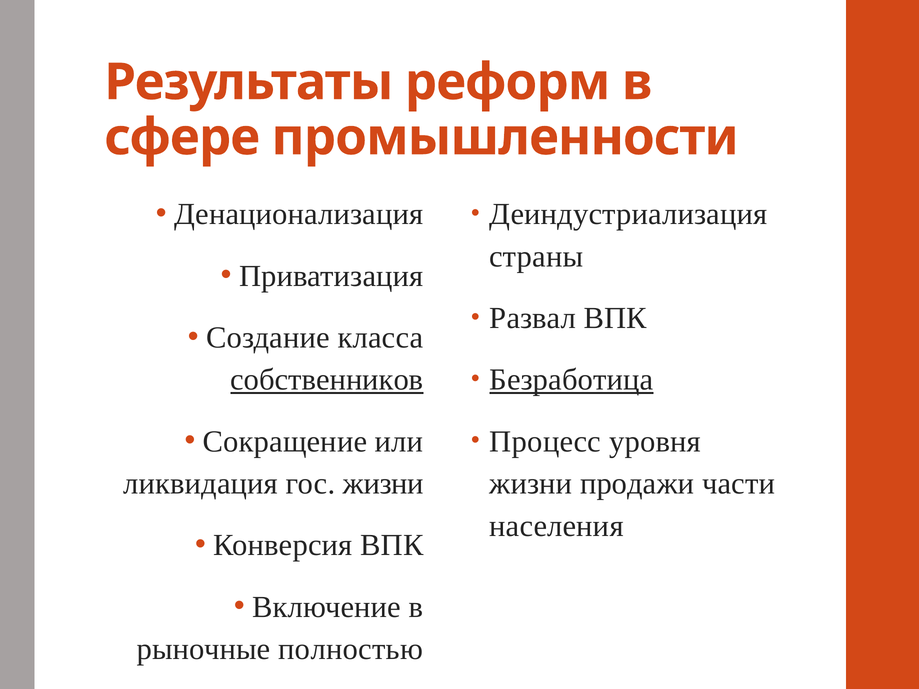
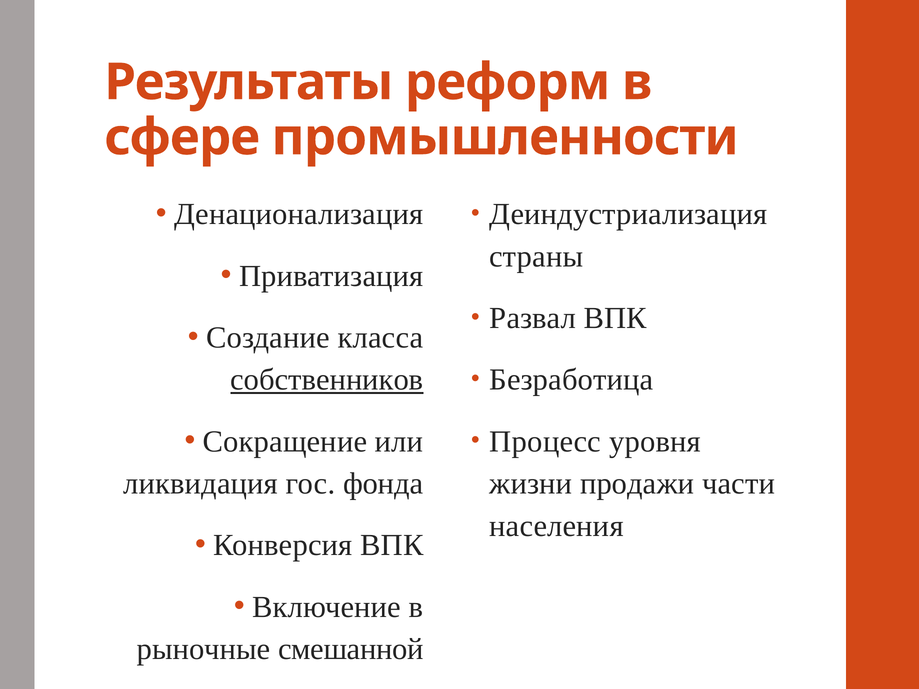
Безработица underline: present -> none (571, 380)
гос жизни: жизни -> фонда (383, 484)
полностью: полностью -> смешанной (351, 649)
